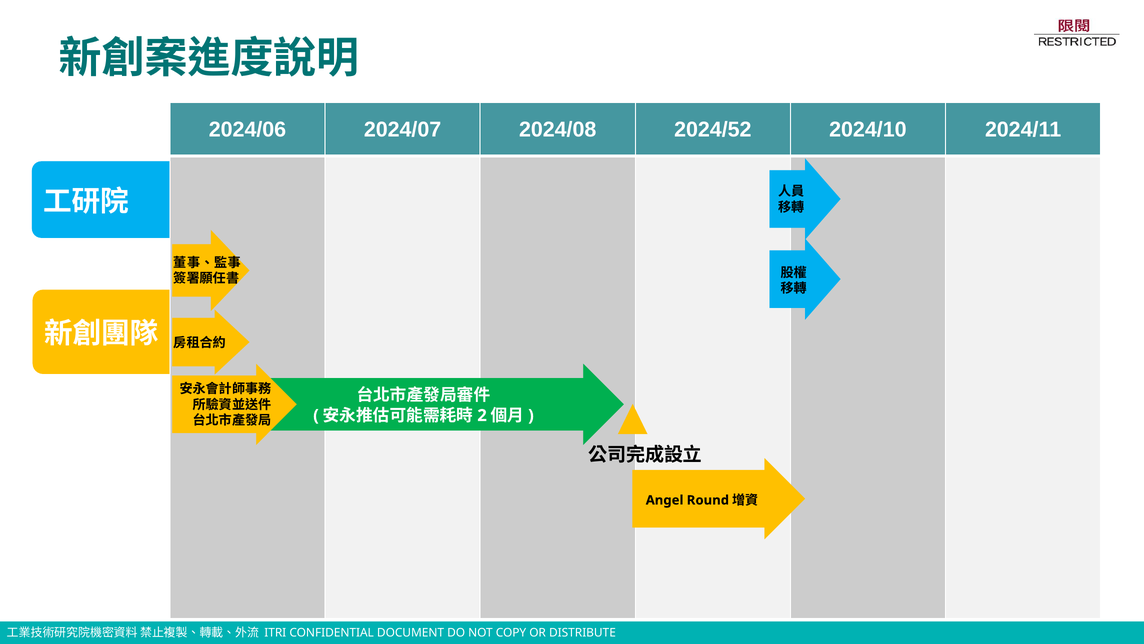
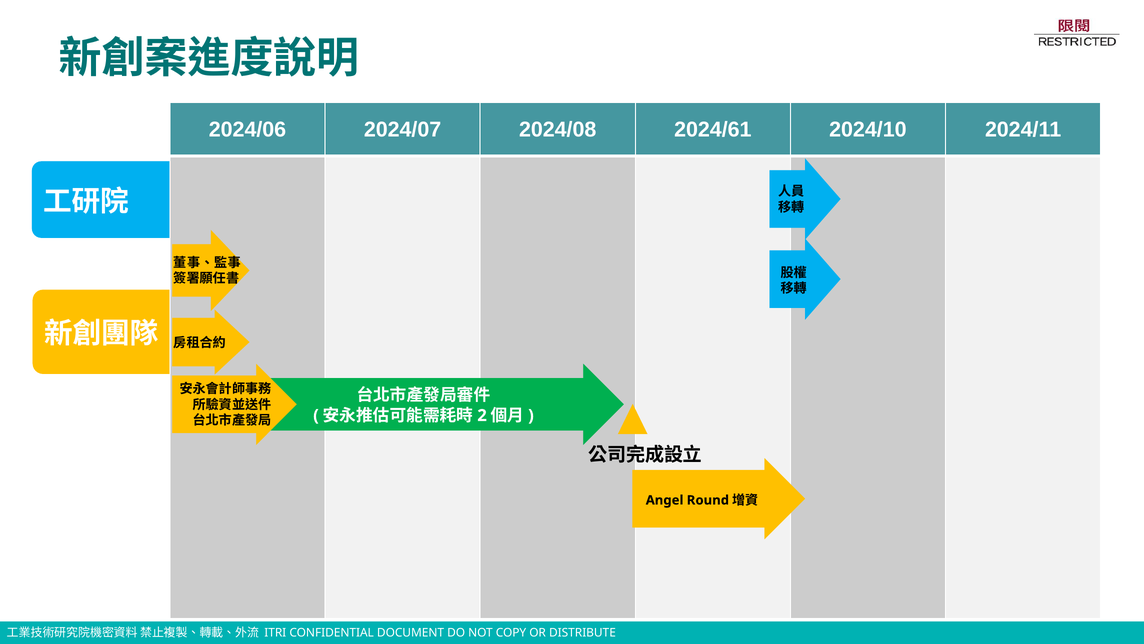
2024/52: 2024/52 -> 2024/61 (713, 129)
